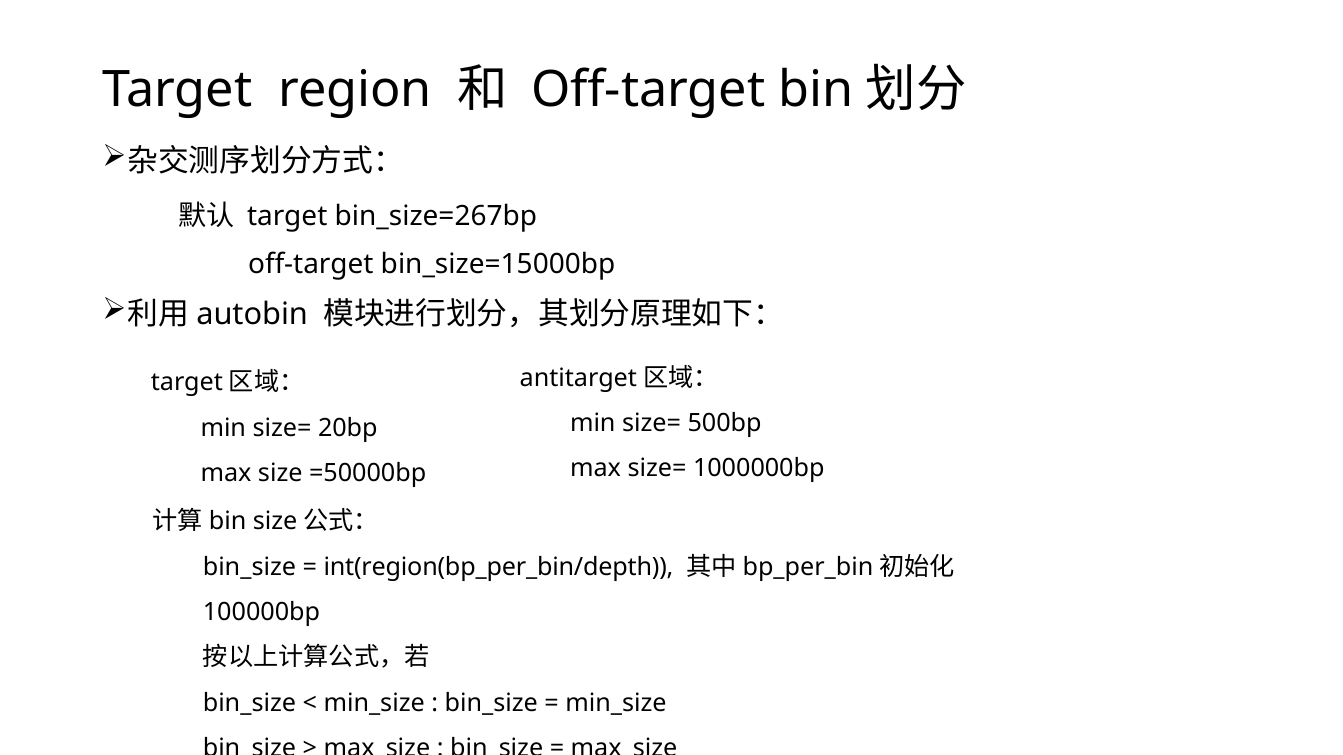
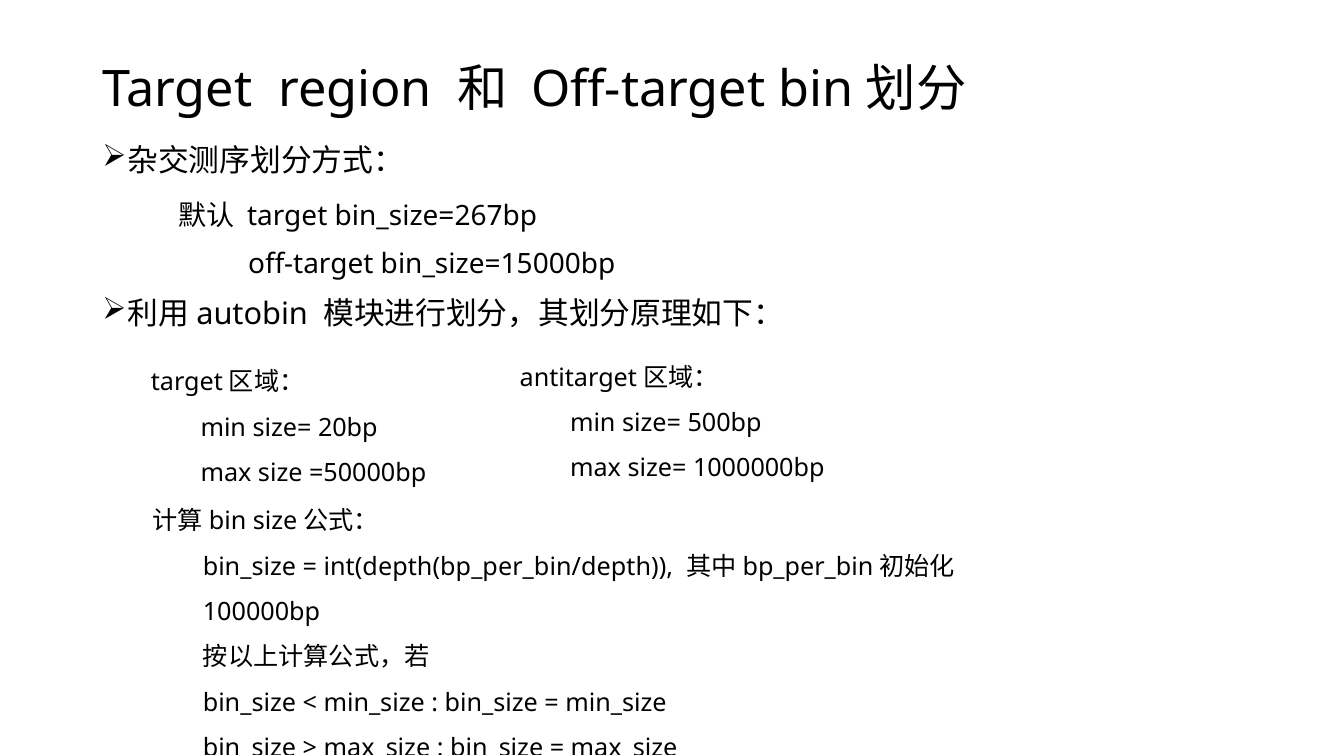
int(region(bp_per_bin/depth: int(region(bp_per_bin/depth -> int(depth(bp_per_bin/depth (498, 567)
